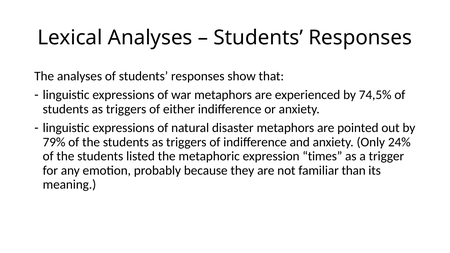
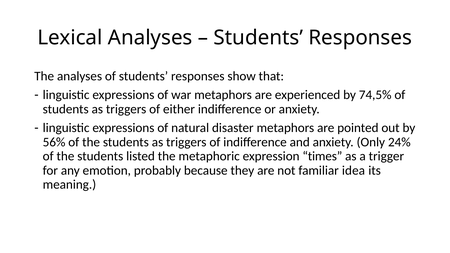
79%: 79% -> 56% (54, 142)
than: than -> idea (353, 171)
